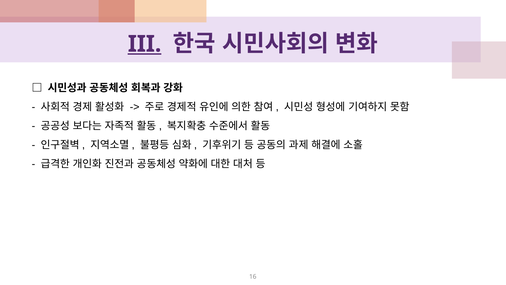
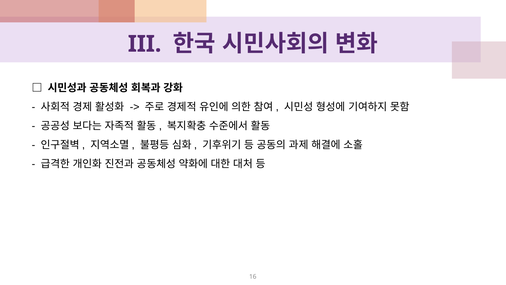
III underline: present -> none (145, 44)
